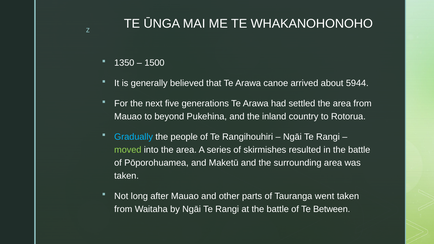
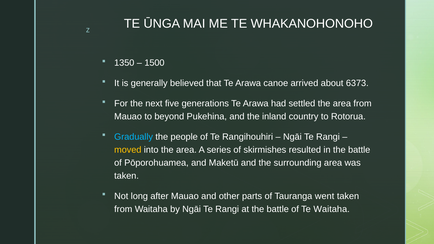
5944: 5944 -> 6373 (357, 83)
moved colour: light green -> yellow (128, 150)
Te Between: Between -> Waitaha (332, 209)
